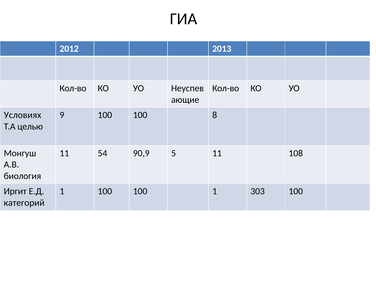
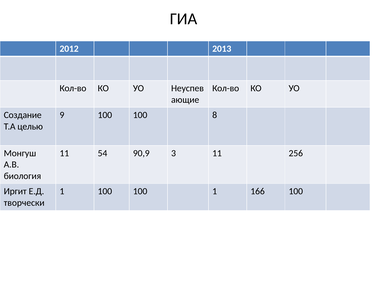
Условиях: Условиях -> Создание (23, 115)
5: 5 -> 3 (174, 153)
108: 108 -> 256 (296, 153)
303: 303 -> 166 (258, 191)
категорий: категорий -> творчески (24, 203)
